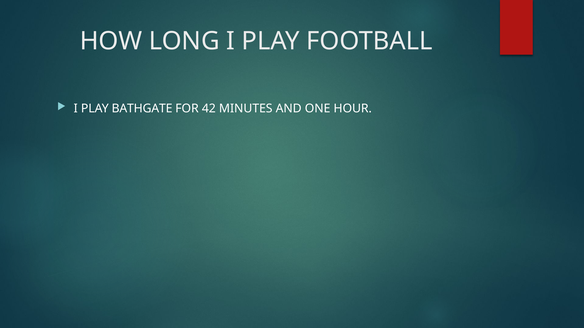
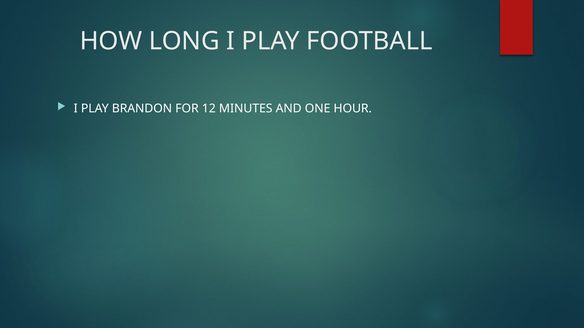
BATHGATE: BATHGATE -> BRANDON (142, 109)
42: 42 -> 12 (209, 109)
